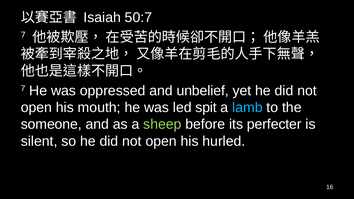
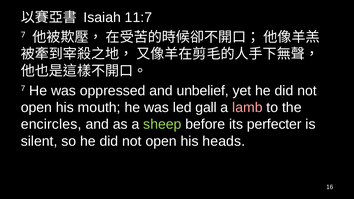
50:7: 50:7 -> 11:7 (138, 18)
spit: spit -> gall (206, 108)
lamb colour: light blue -> pink (247, 108)
someone: someone -> encircles (51, 124)
hurled: hurled -> heads (224, 141)
